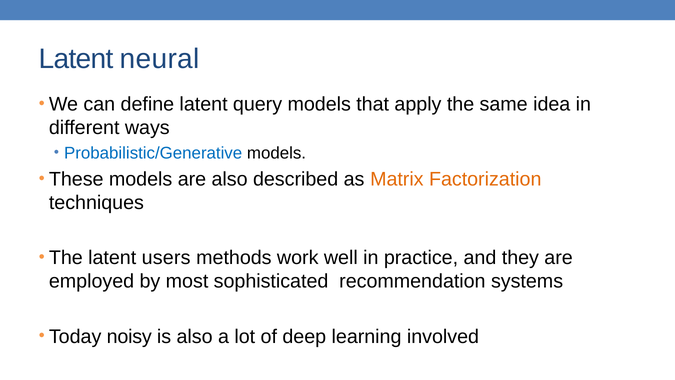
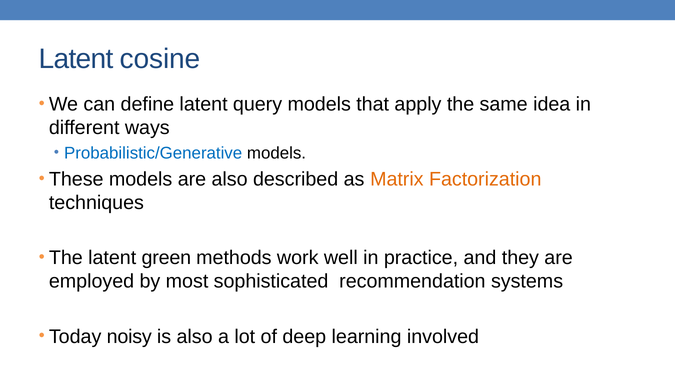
neural: neural -> cosine (160, 59)
users: users -> green (166, 258)
